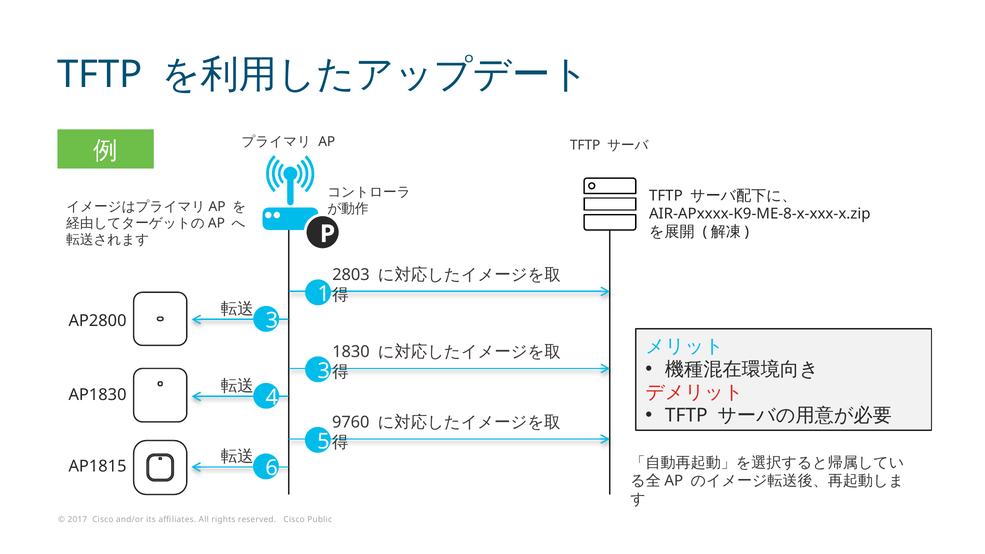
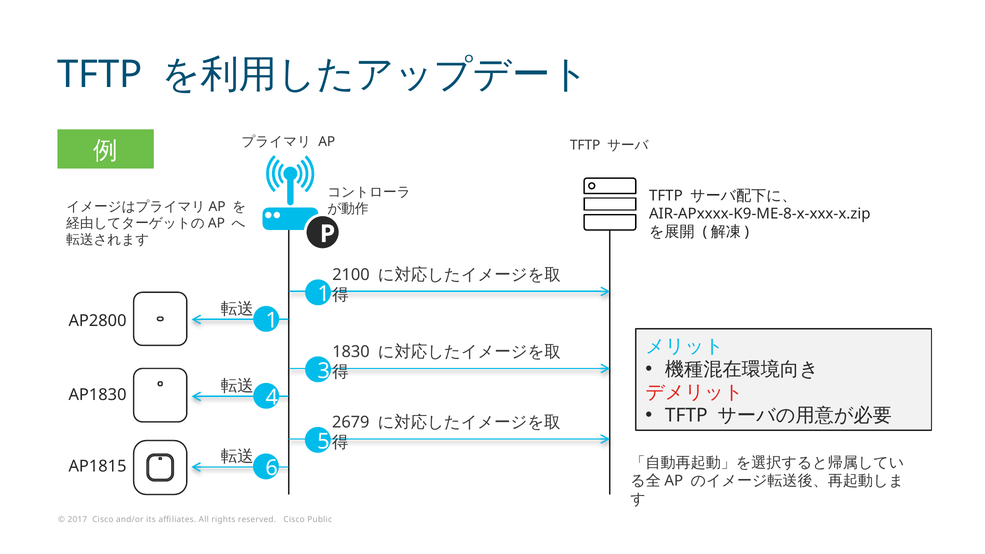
2803: 2803 -> 2100 (351, 275)
AP2800 3: 3 -> 1 (272, 320)
9760: 9760 -> 2679 (351, 423)
